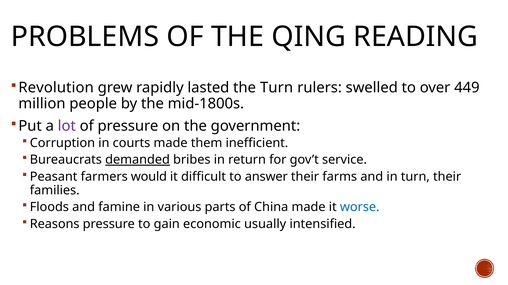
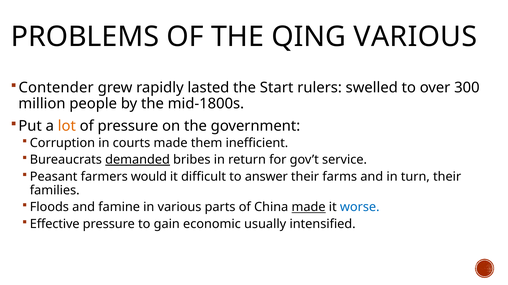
QING READING: READING -> VARIOUS (415, 37)
Revolution: Revolution -> Contender (56, 88)
the Turn: Turn -> Start (277, 88)
449: 449 -> 300 (467, 88)
lot colour: purple -> orange (67, 126)
made underline: none -> present (309, 208)
Reasons: Reasons -> Effective (55, 225)
